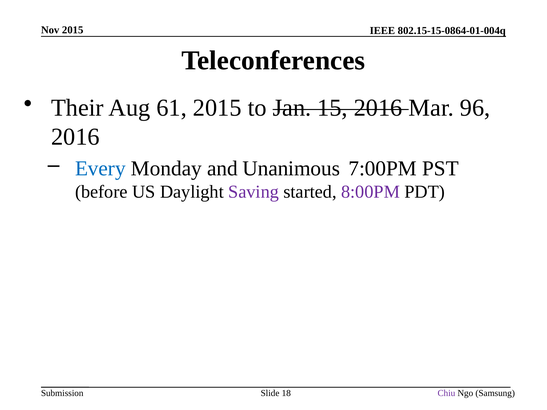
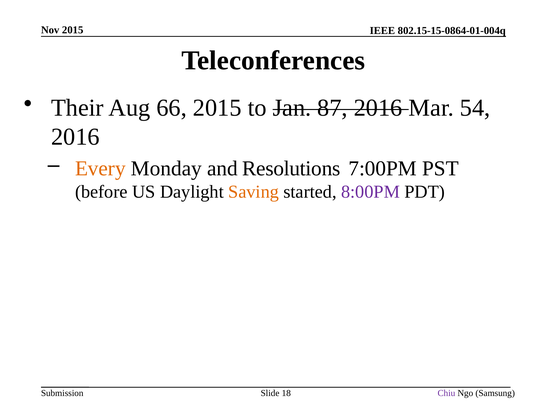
61: 61 -> 66 (172, 108)
15: 15 -> 87 (333, 108)
96: 96 -> 54 (475, 108)
Every colour: blue -> orange (100, 168)
Unanimous: Unanimous -> Resolutions (291, 168)
Saving colour: purple -> orange (254, 192)
